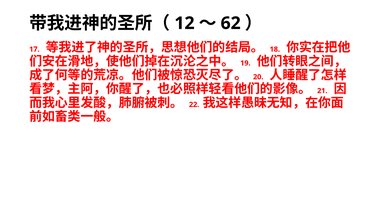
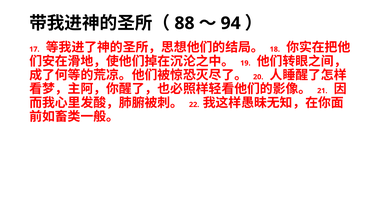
12: 12 -> 88 (184, 23)
62: 62 -> 94 (231, 23)
